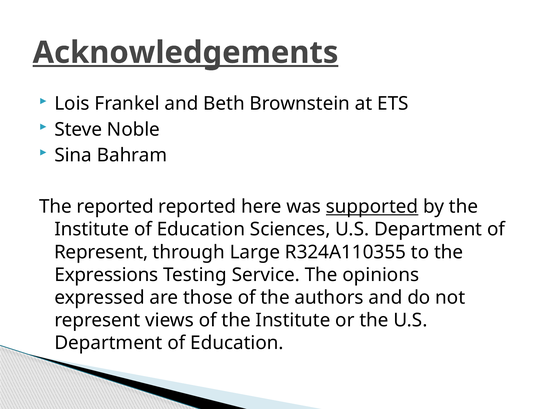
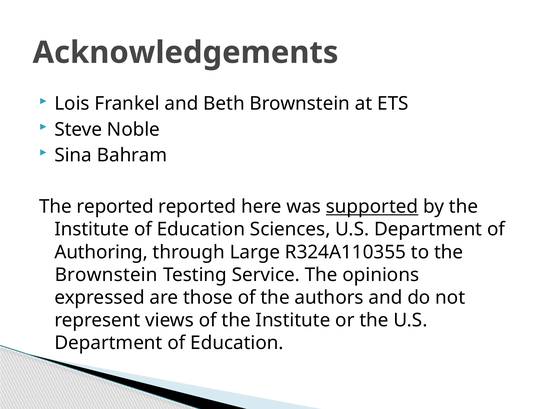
Acknowledgements underline: present -> none (186, 53)
Represent: Represent -> Authoring (101, 252)
Expressions: Expressions -> Brownstein (106, 275)
